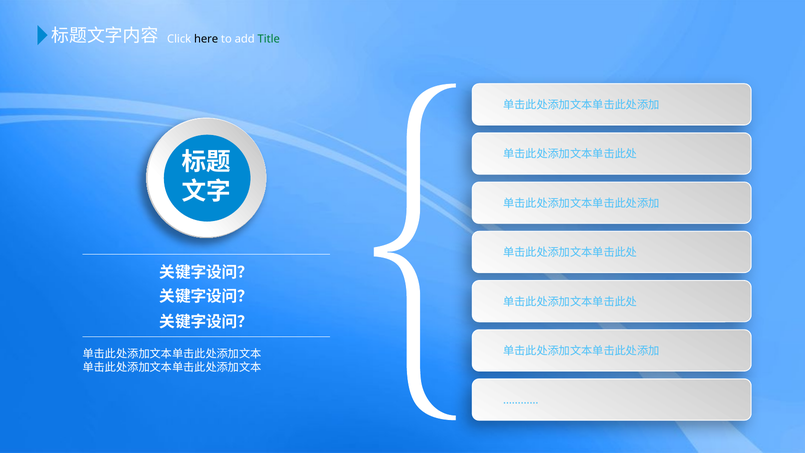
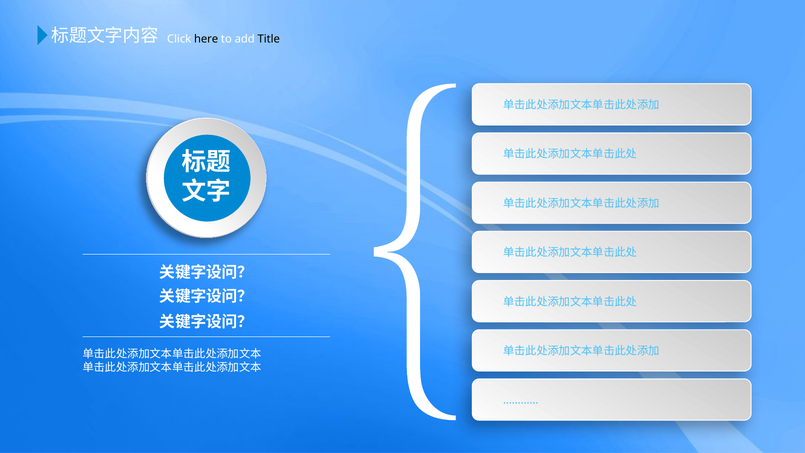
Title colour: green -> black (269, 39)
